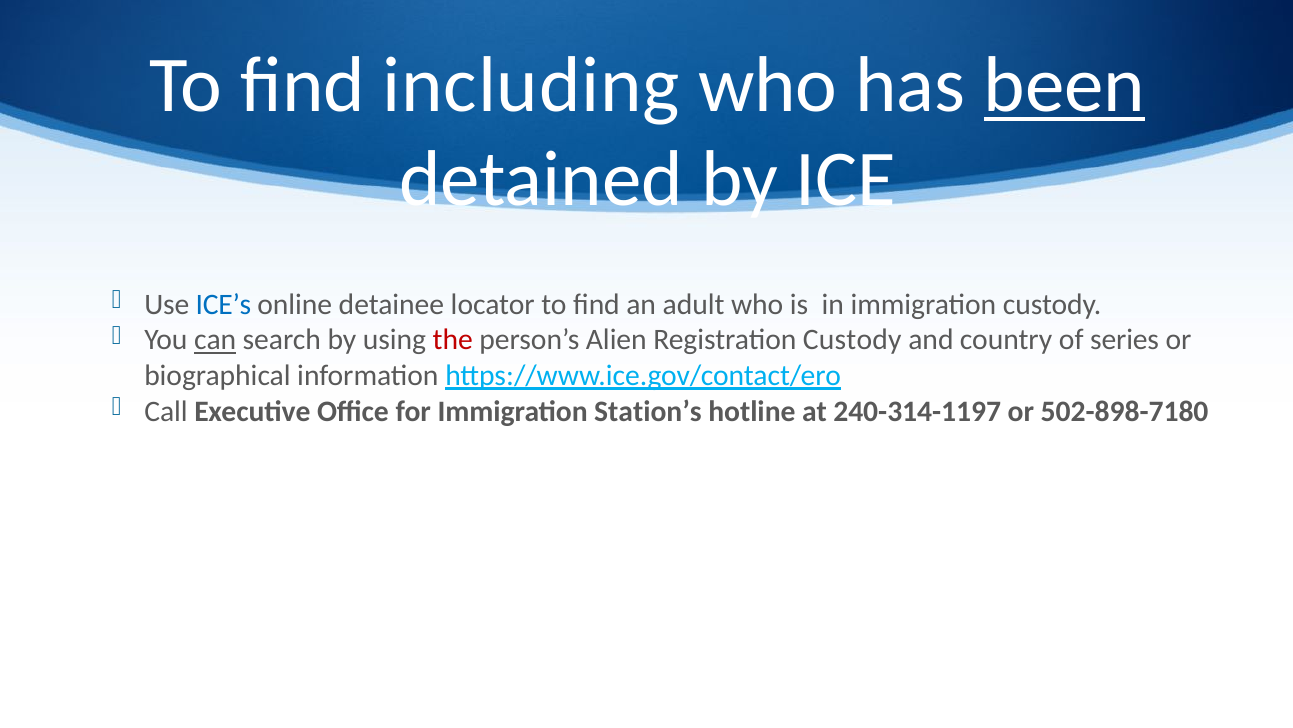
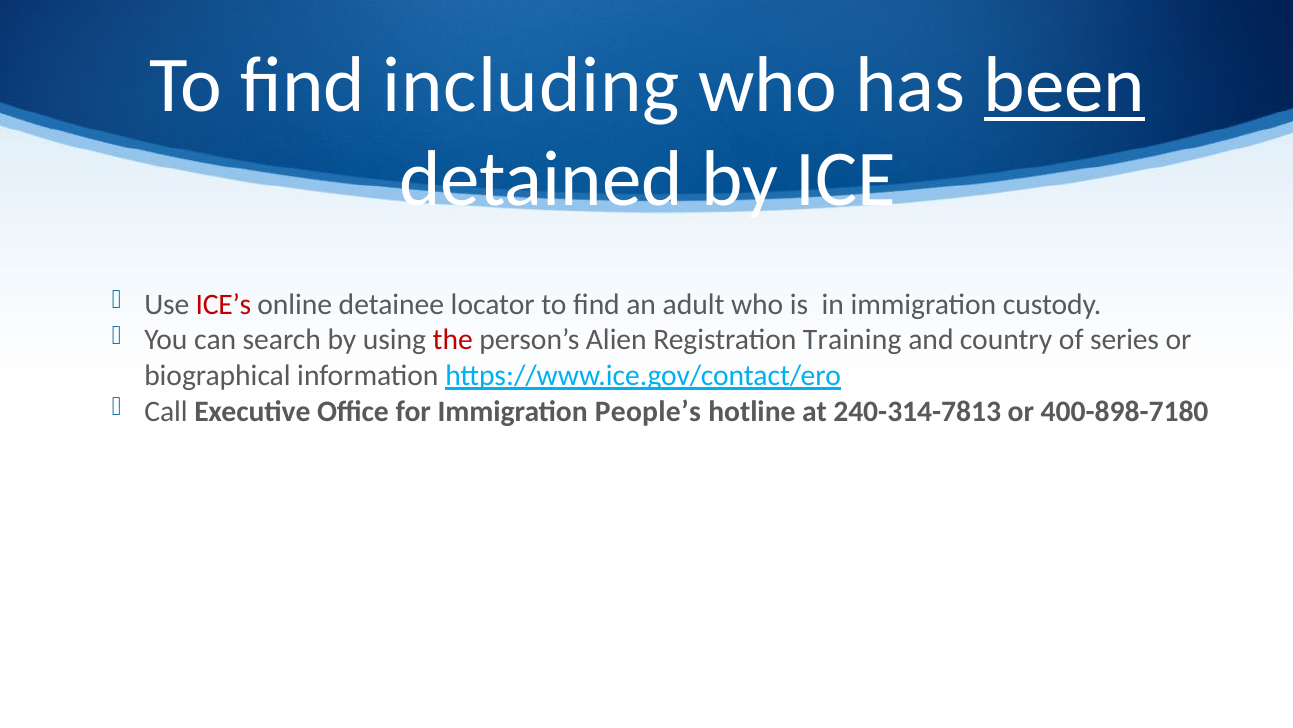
ICE’s colour: blue -> red (223, 304)
can underline: present -> none (215, 340)
Registration Custody: Custody -> Training (852, 340)
Station’s: Station’s -> People’s (648, 411)
240-314-1197: 240-314-1197 -> 240-314-7813 (917, 411)
502-898-7180: 502-898-7180 -> 400-898-7180 (1125, 411)
